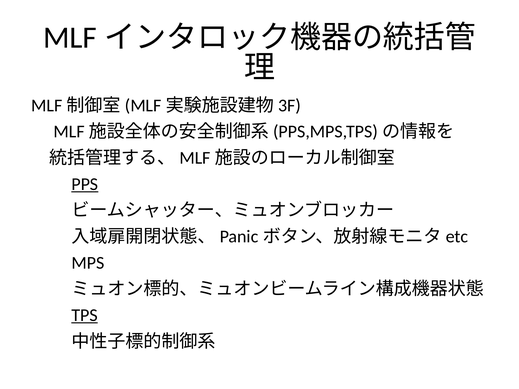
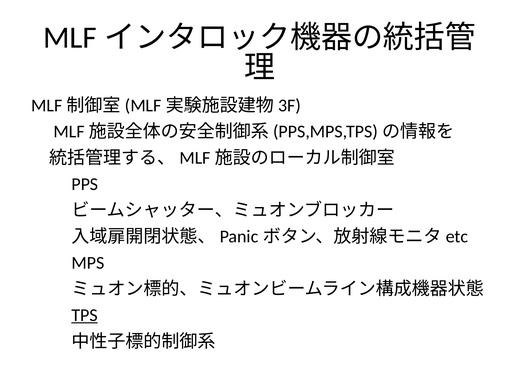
PPS underline: present -> none (85, 184)
